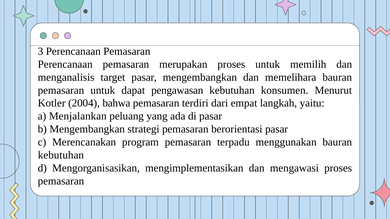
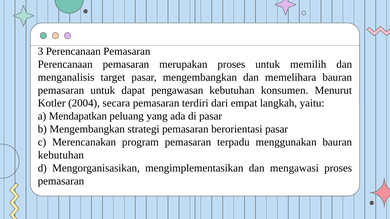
bahwa: bahwa -> secara (116, 103)
Menjalankan: Menjalankan -> Mendapatkan (78, 116)
